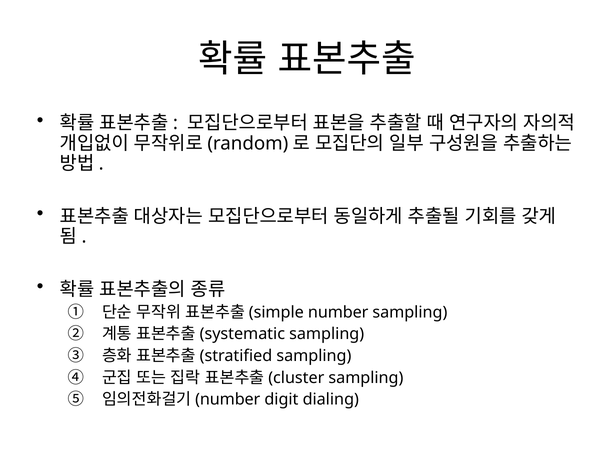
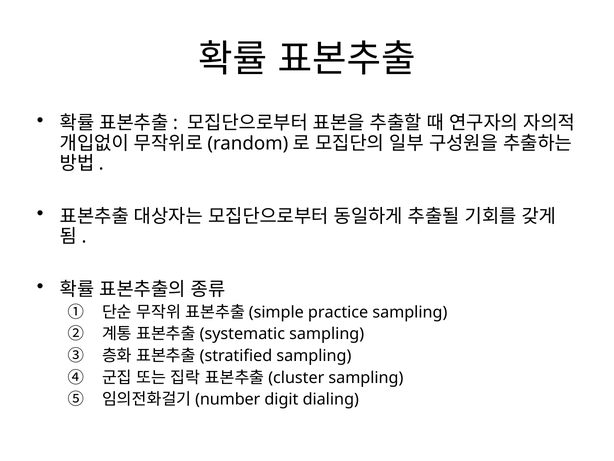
number: number -> practice (338, 312)
